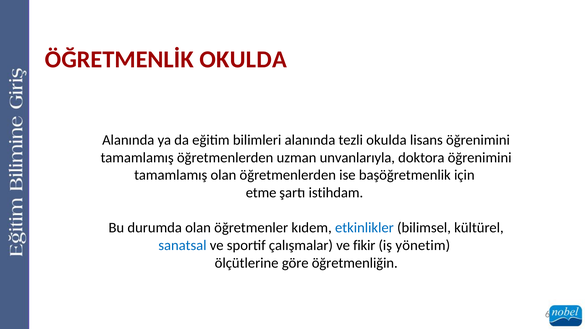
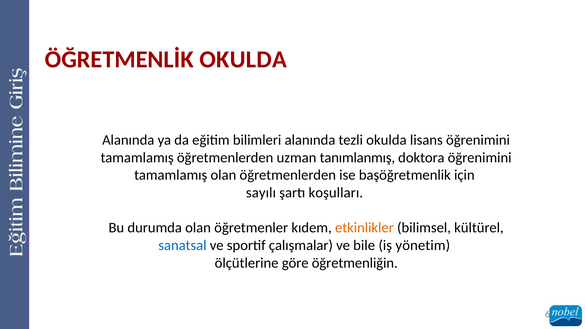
unvanlarıyla: unvanlarıyla -> tanımlanmış (357, 158)
etme: etme -> sayılı (261, 193)
istihdam: istihdam -> koşulları (336, 193)
etkinlikler colour: blue -> orange (364, 228)
fikir: fikir -> bile (364, 245)
